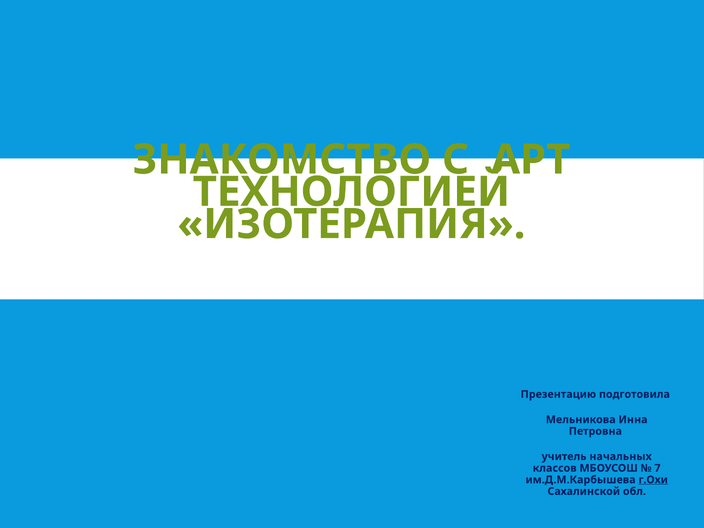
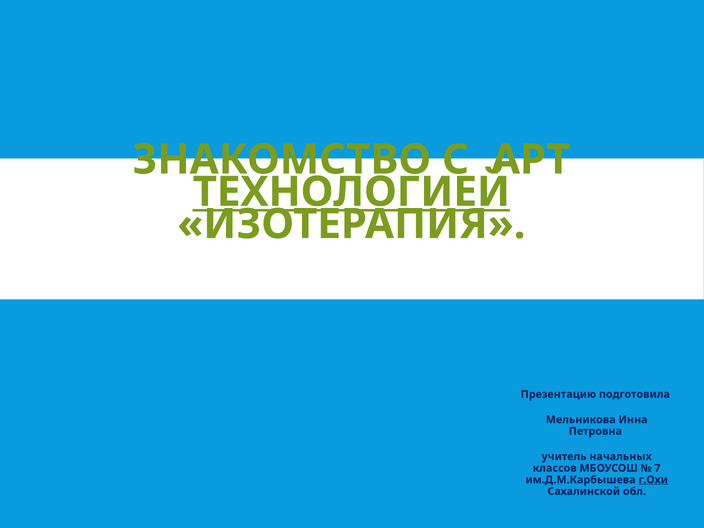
ТЕХНОЛОГИЕЙ underline: none -> present (351, 192)
